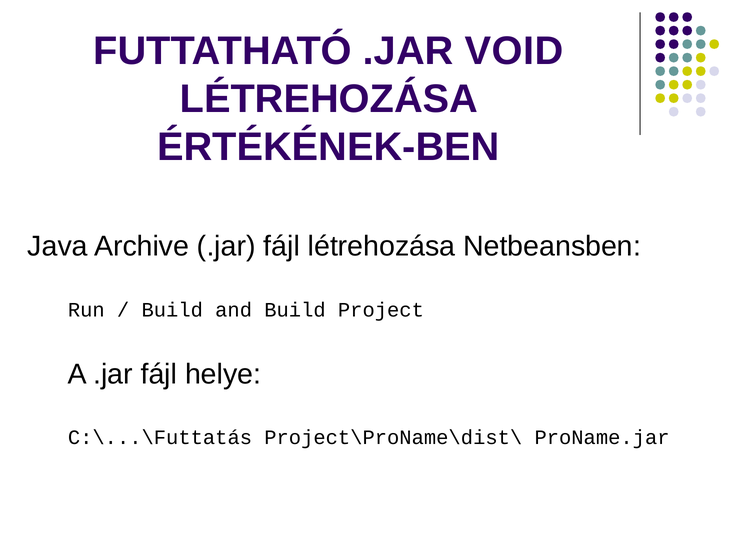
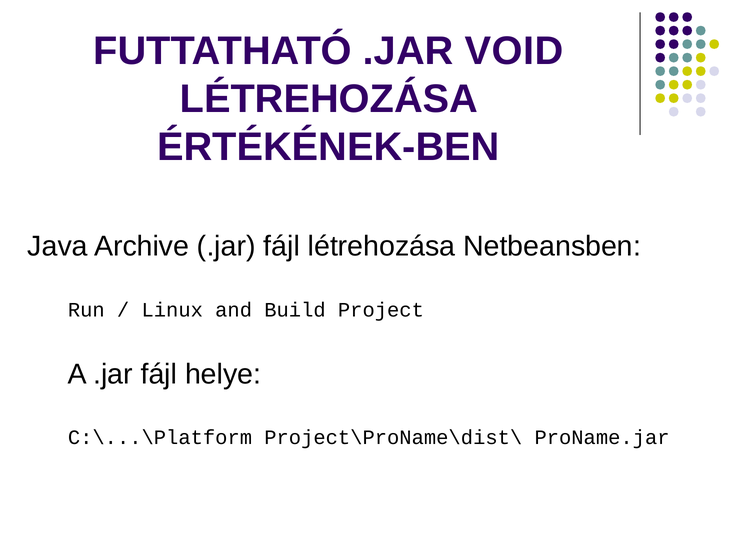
Build: Build -> Linux (172, 309)
C:\...\Futtatás: C:\...\Futtatás -> C:\...\Platform (160, 437)
